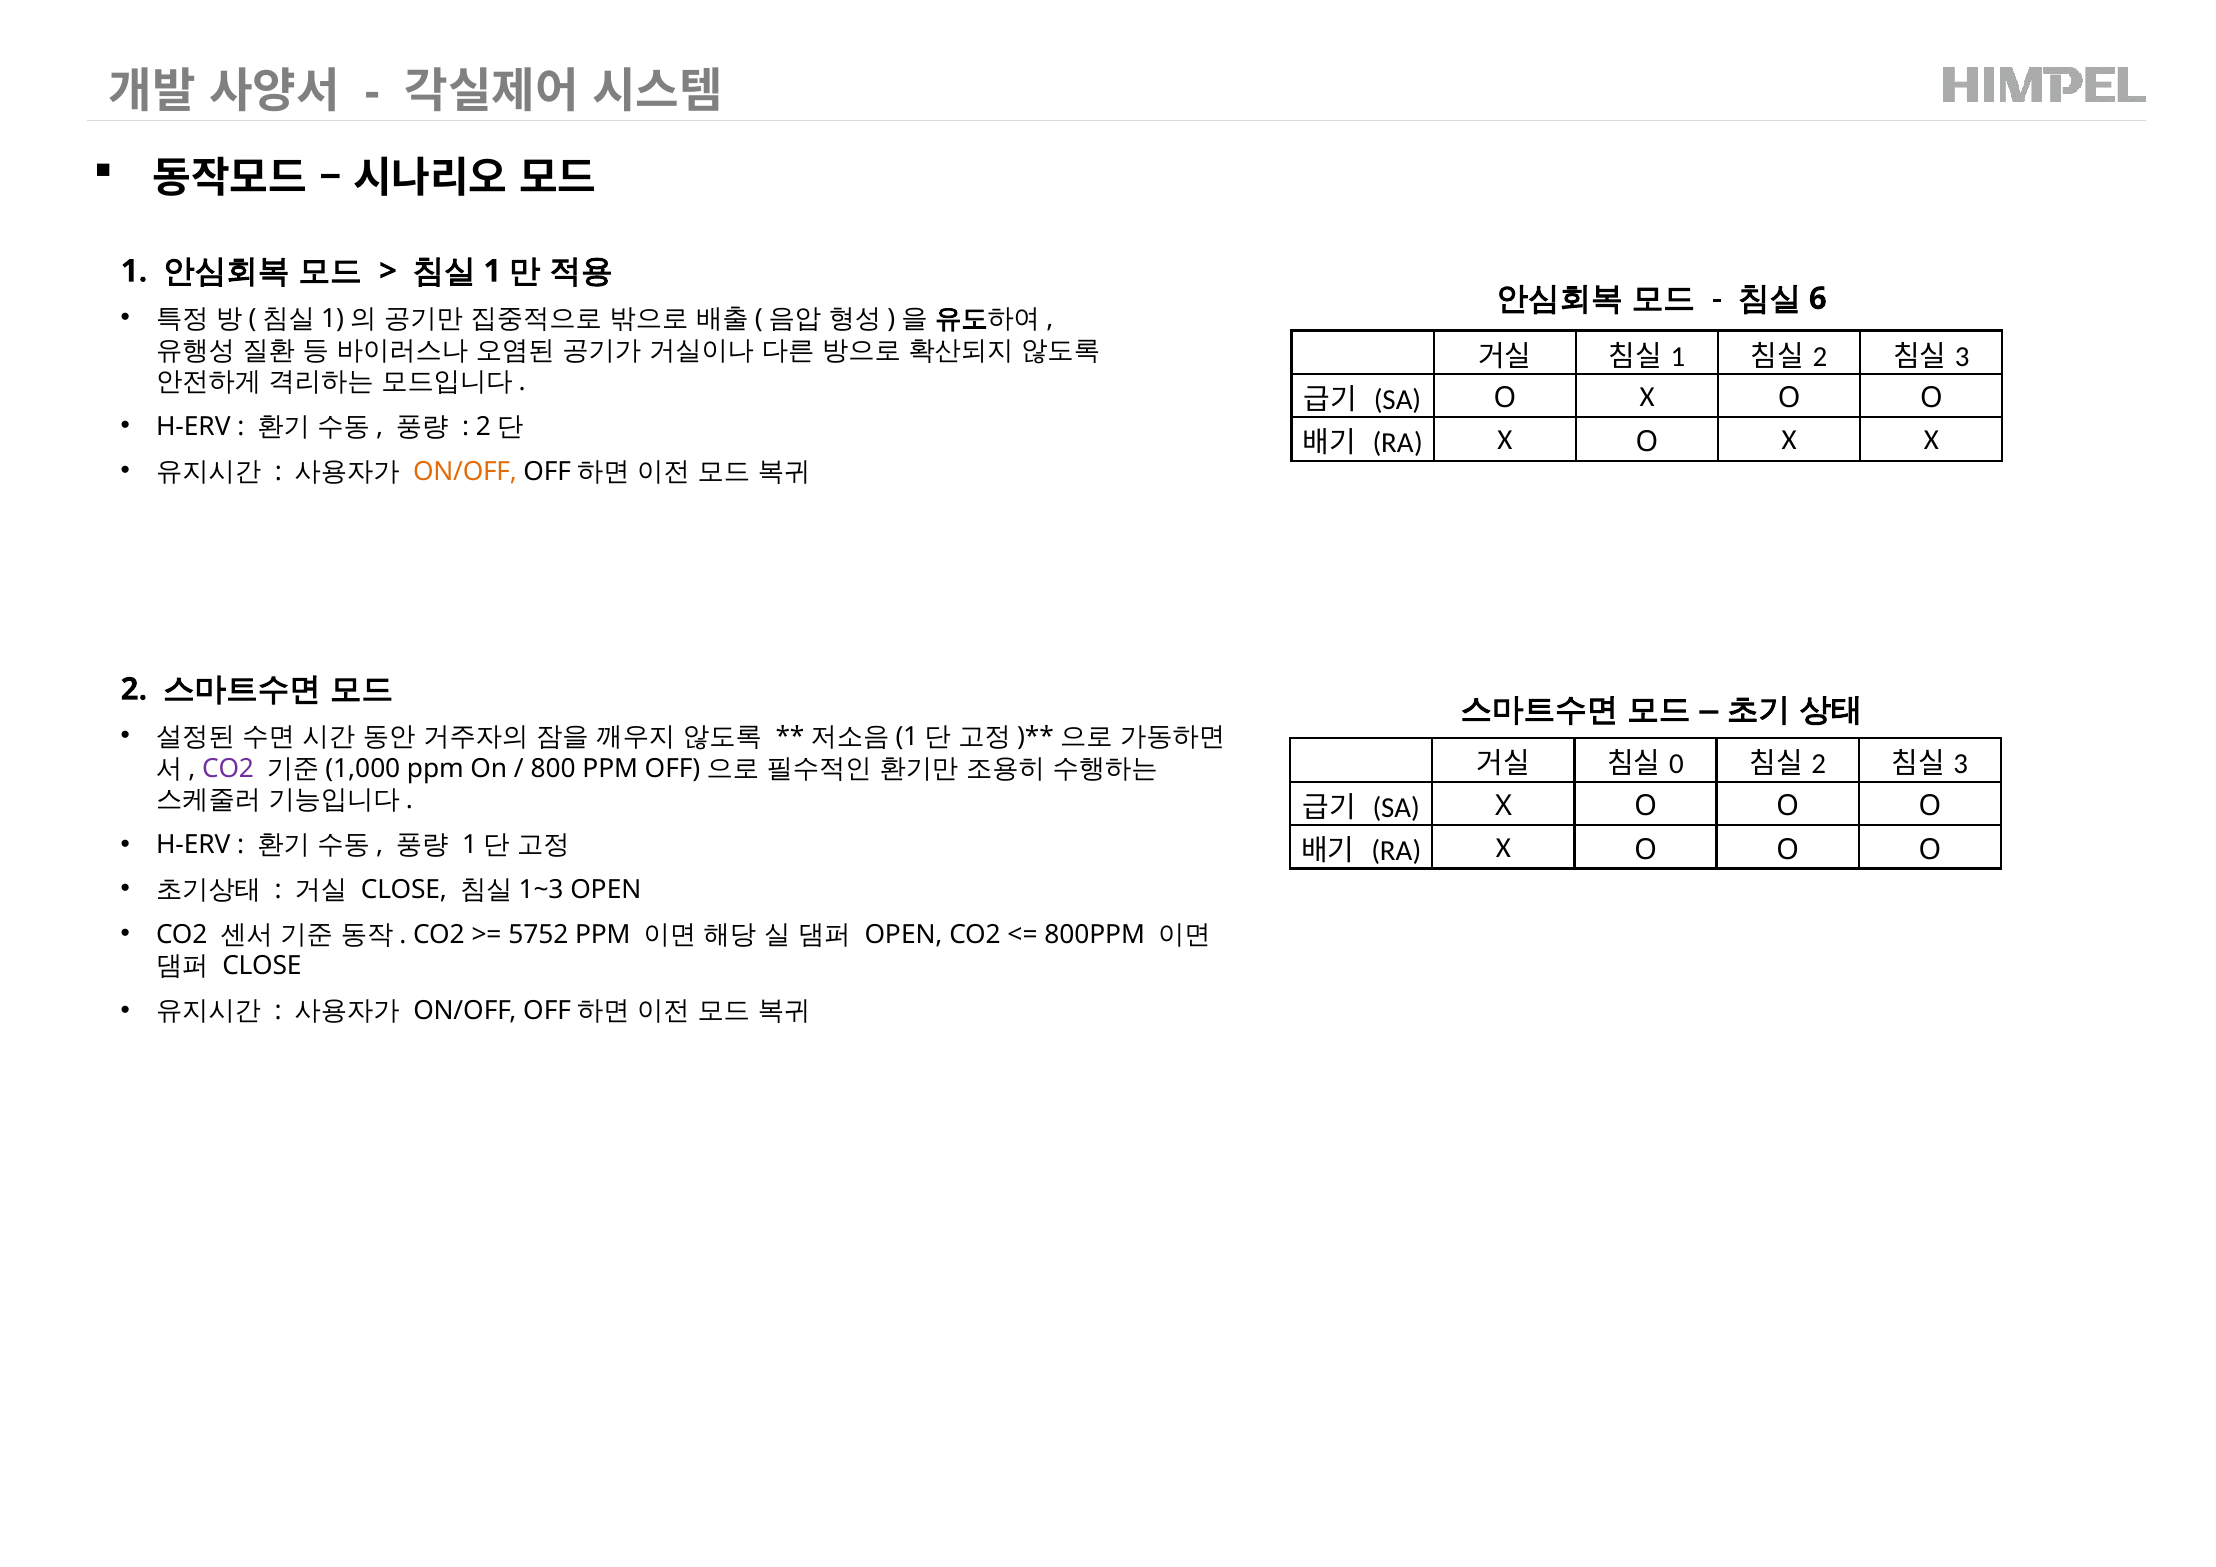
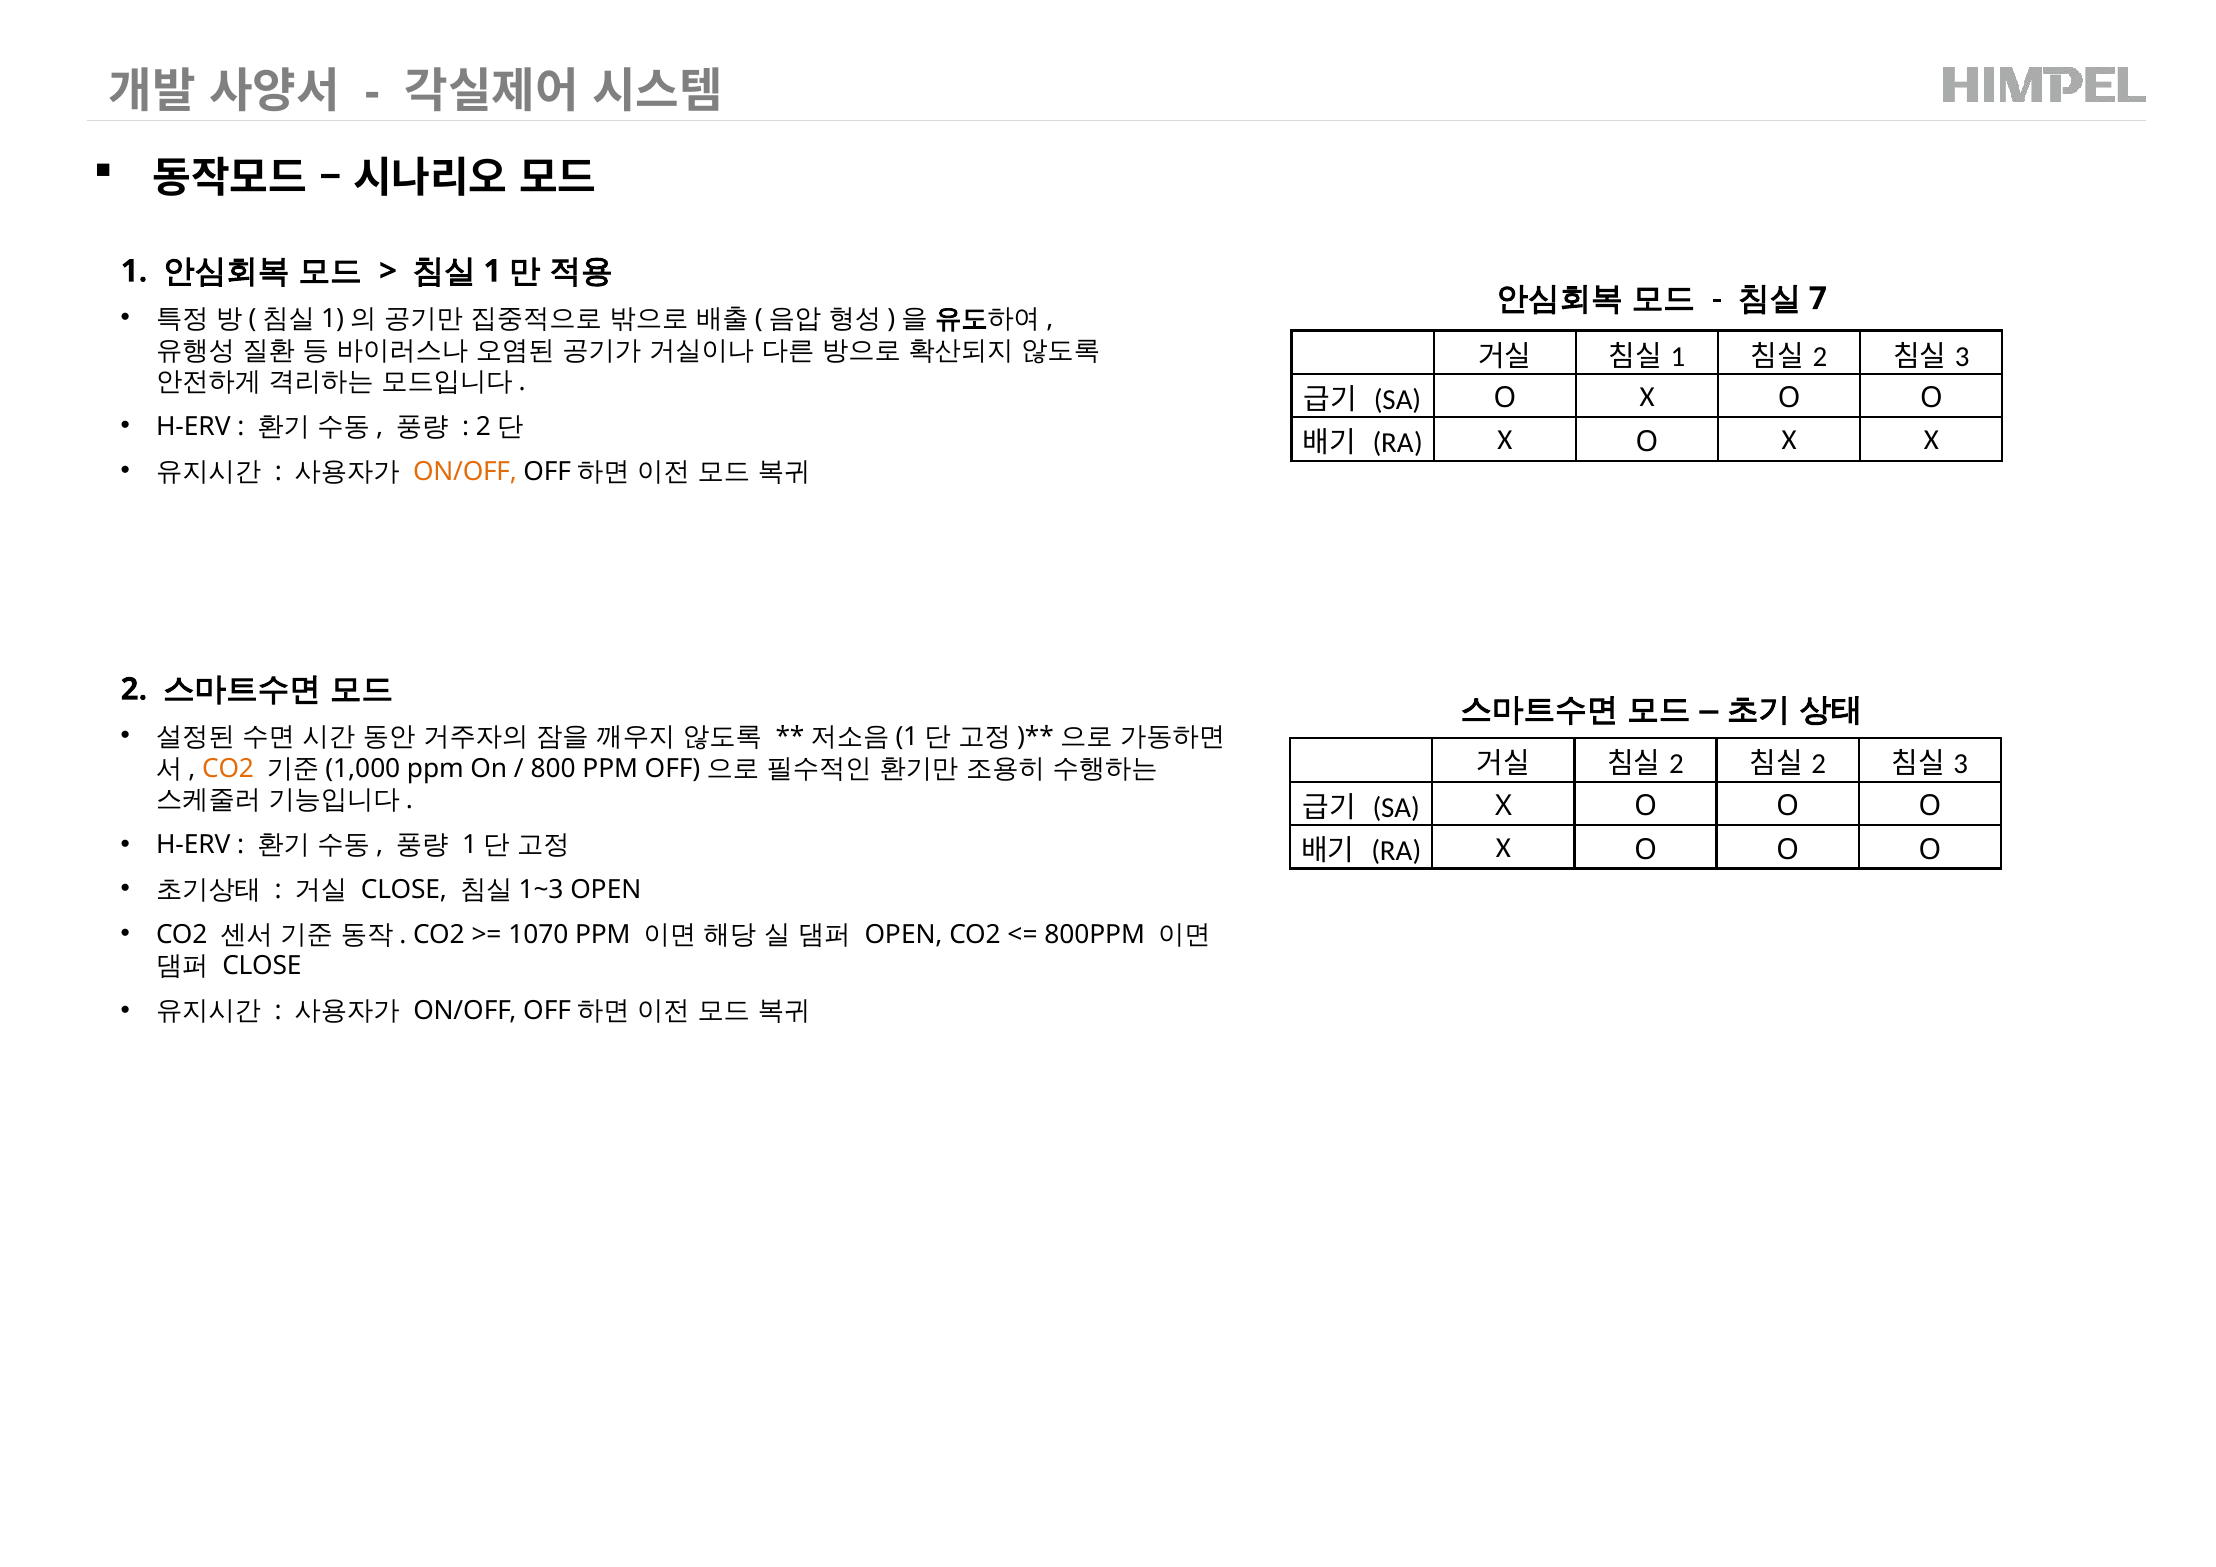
6: 6 -> 7 (1818, 299)
0: 0 -> 2 (1676, 764)
CO2 colour: purple -> orange (228, 768)
5752: 5752 -> 1070 (538, 934)
